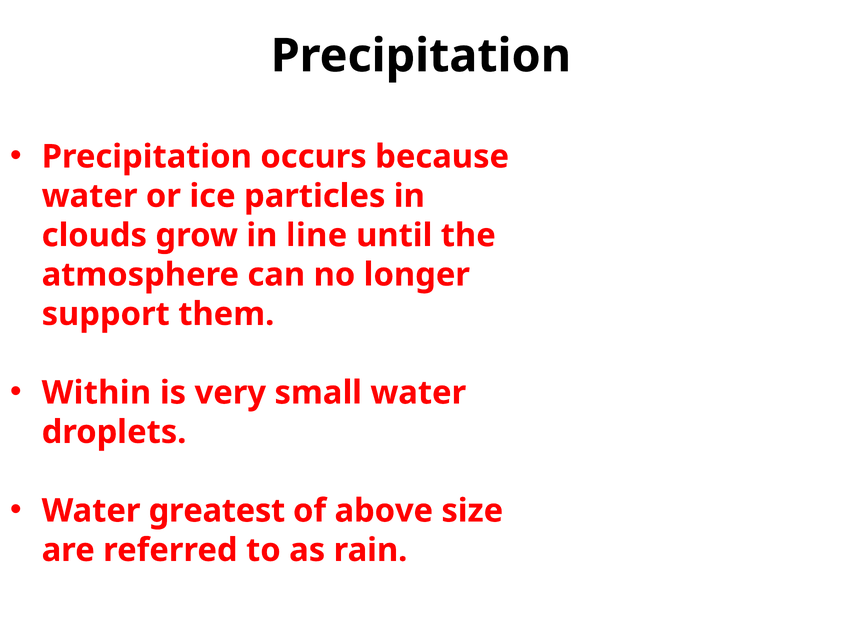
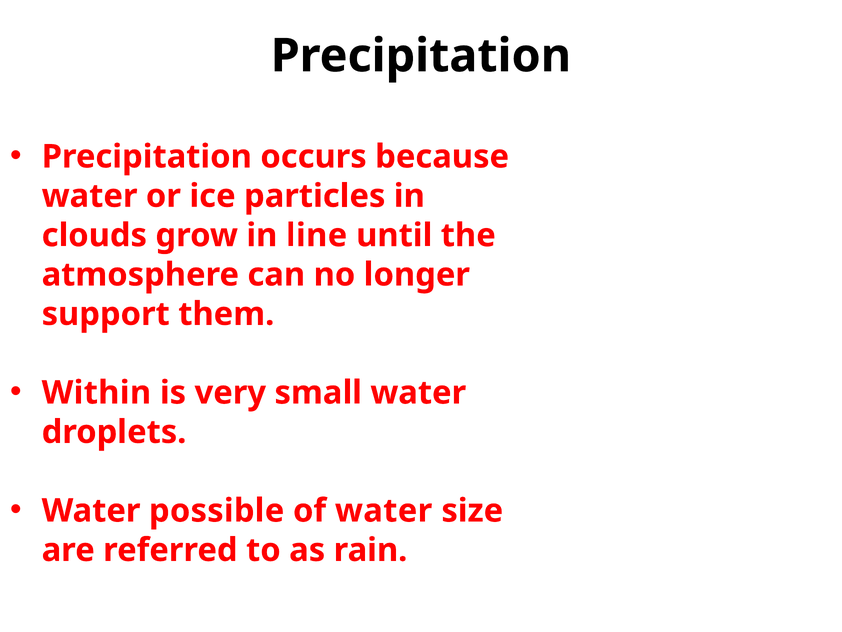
greatest: greatest -> possible (217, 510)
of above: above -> water (384, 510)
